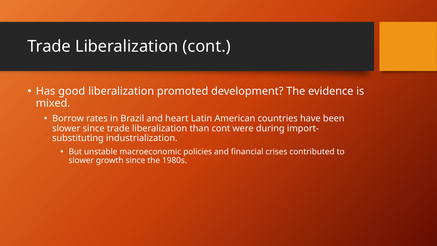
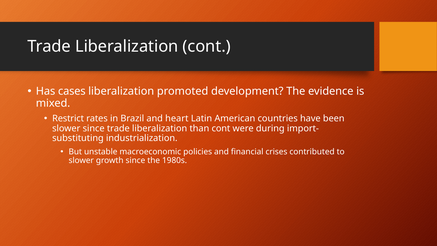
good: good -> cases (72, 91)
Borrow: Borrow -> Restrict (68, 118)
